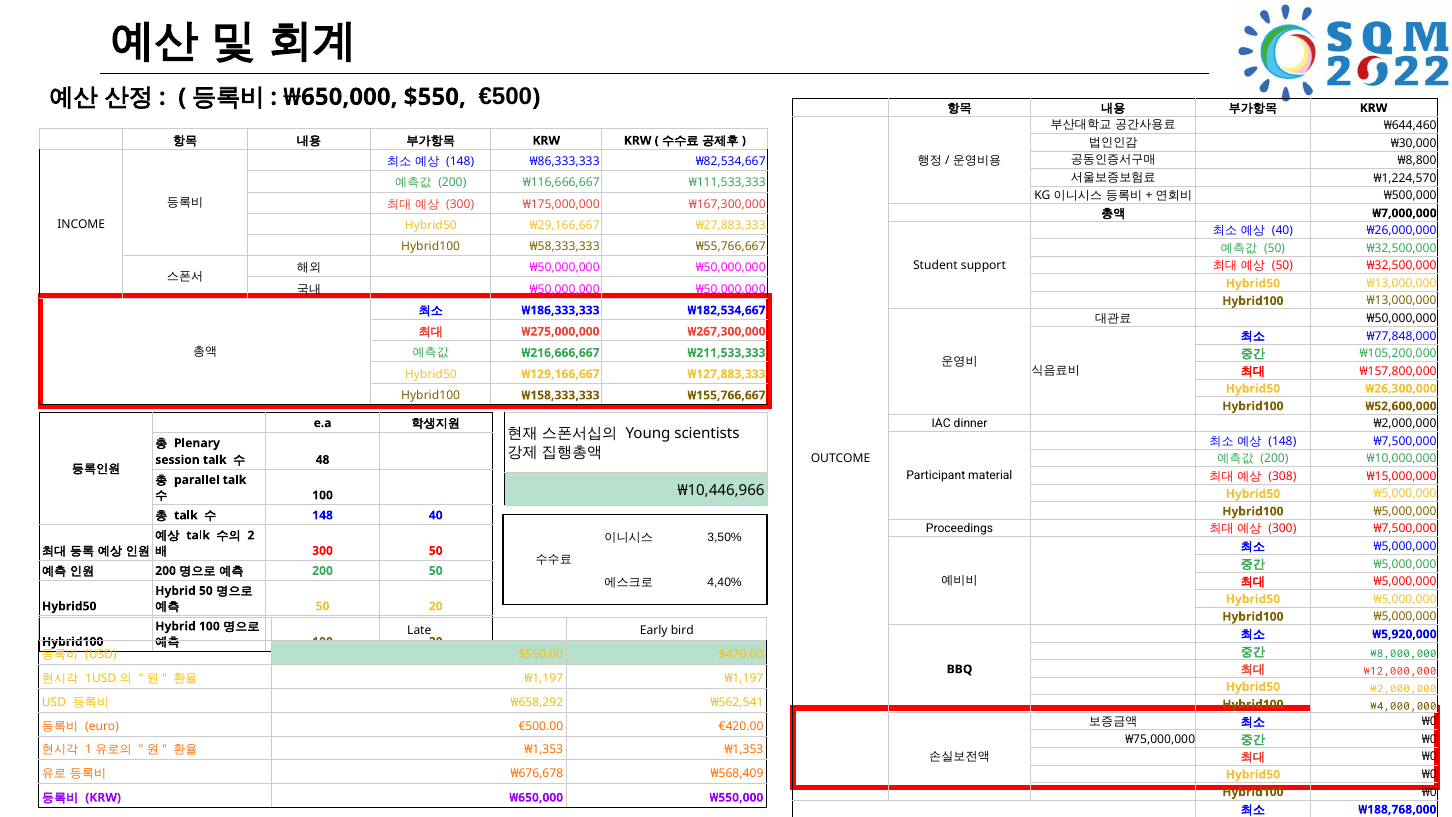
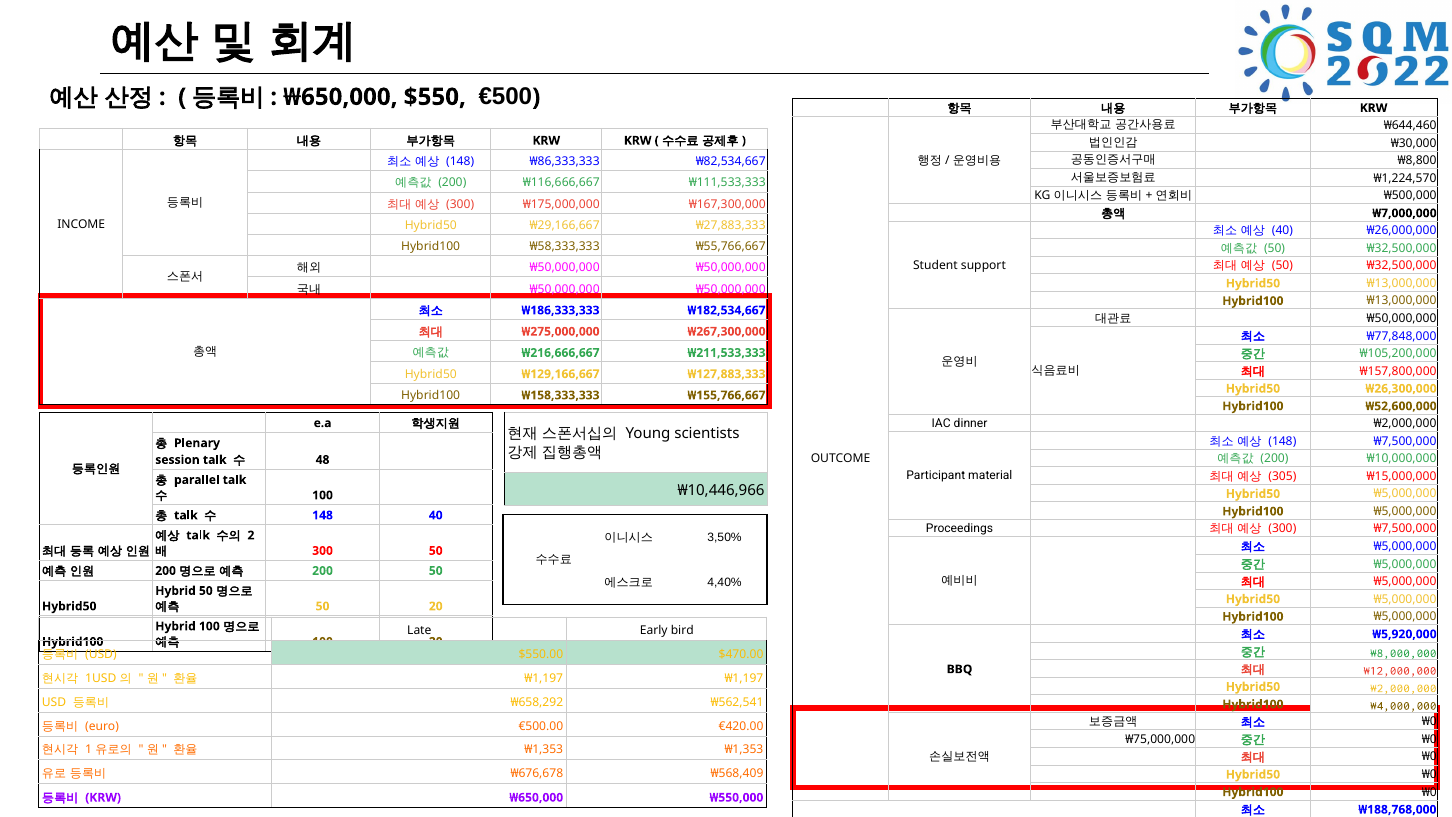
308: 308 -> 305 (1282, 476)
